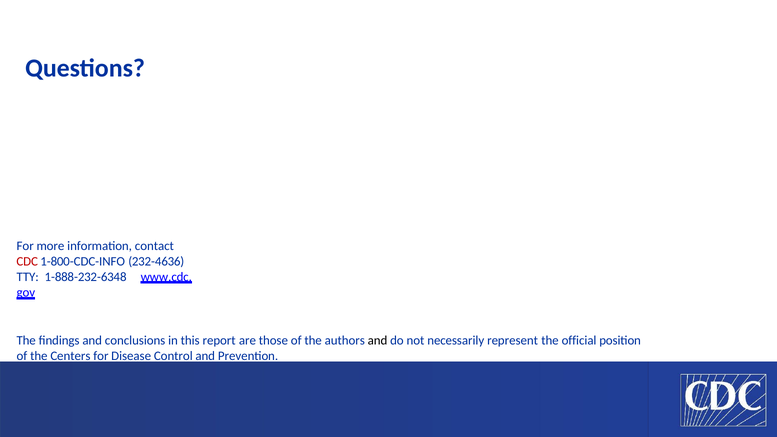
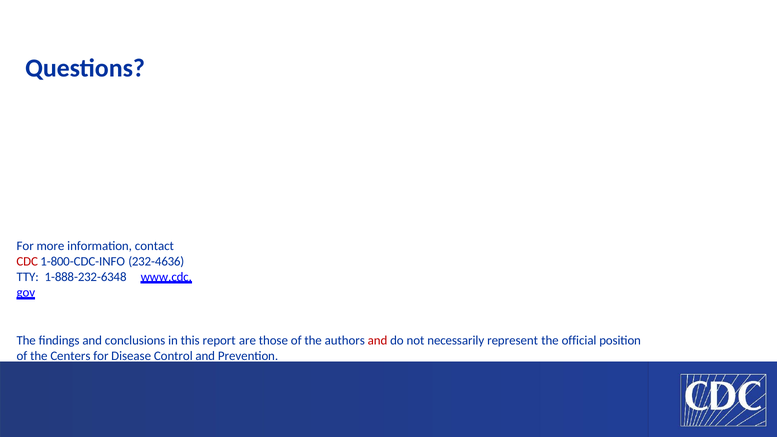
and colour: black -> red (378, 341)
